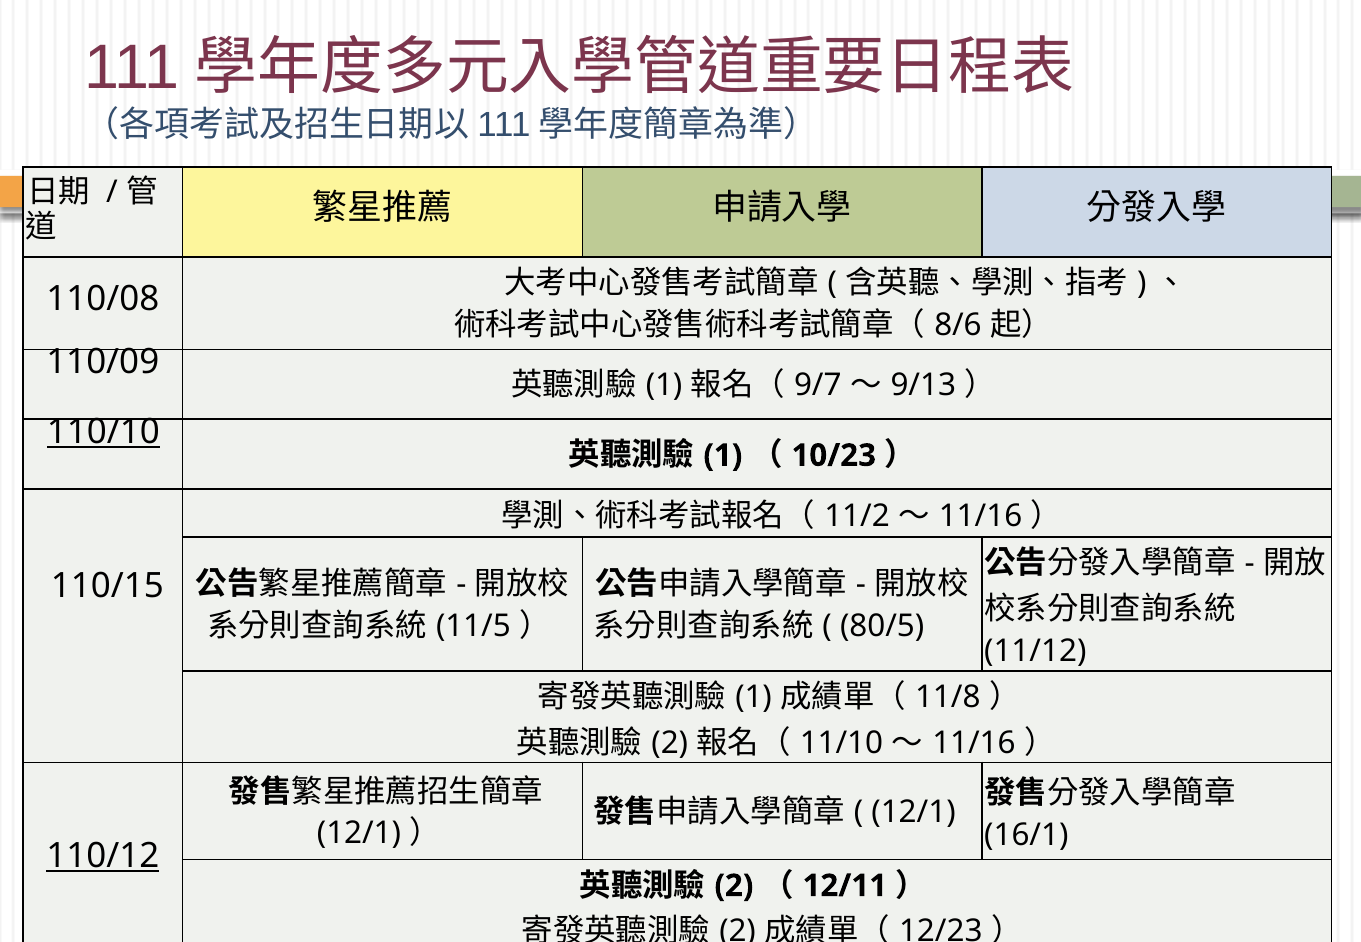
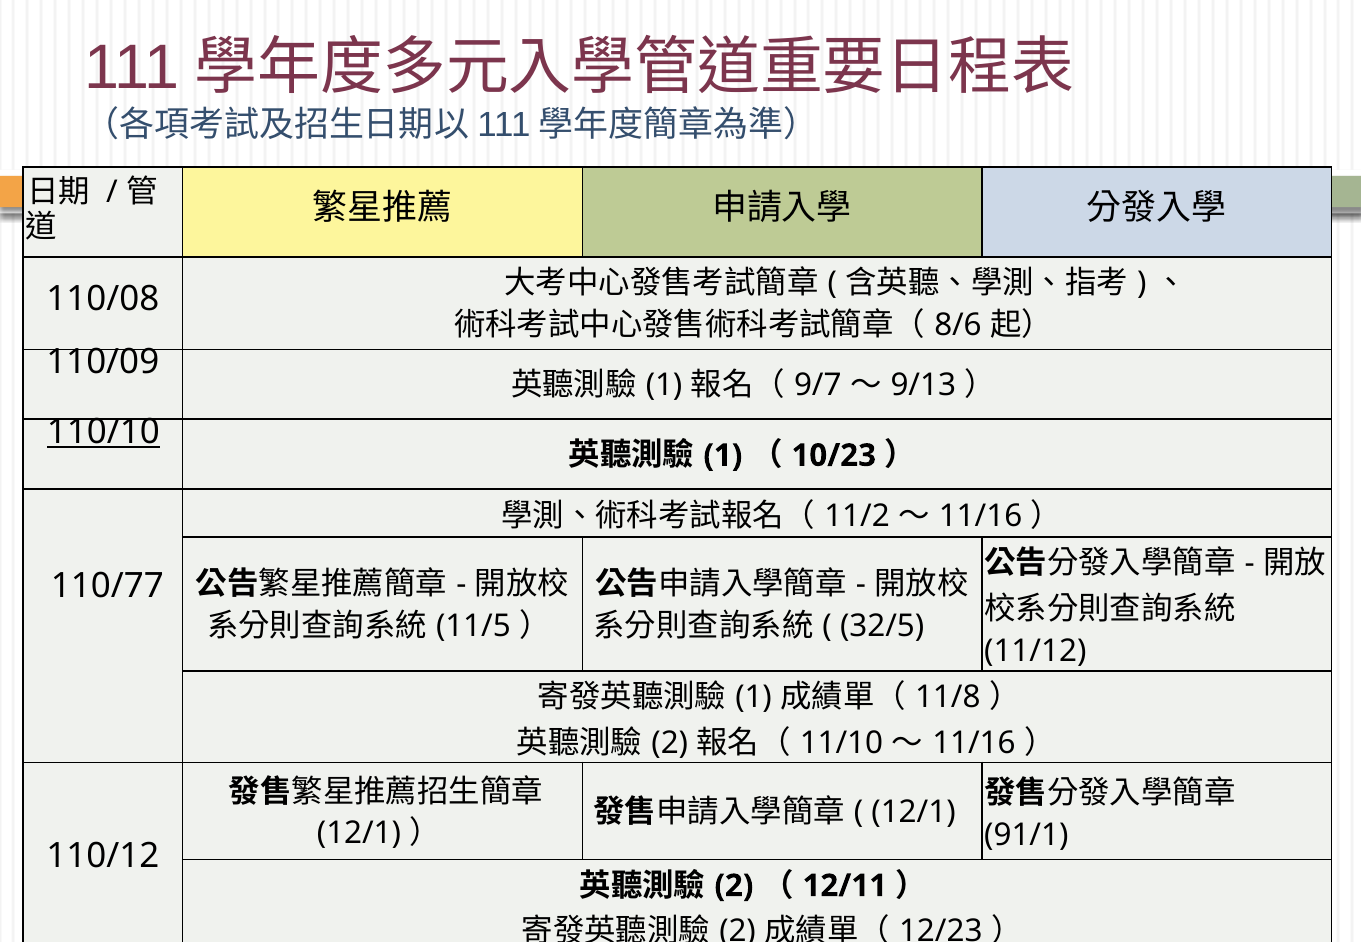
110/15: 110/15 -> 110/77 (107, 587)
80/5: 80/5 -> 32/5 (882, 627)
16/1: 16/1 -> 91/1 (1026, 836)
110/12 underline: present -> none (103, 856)
